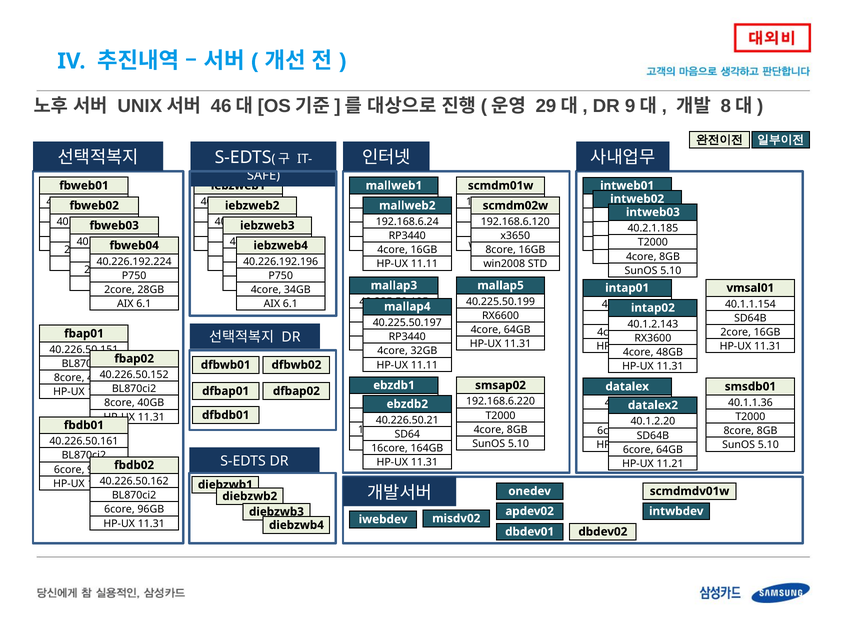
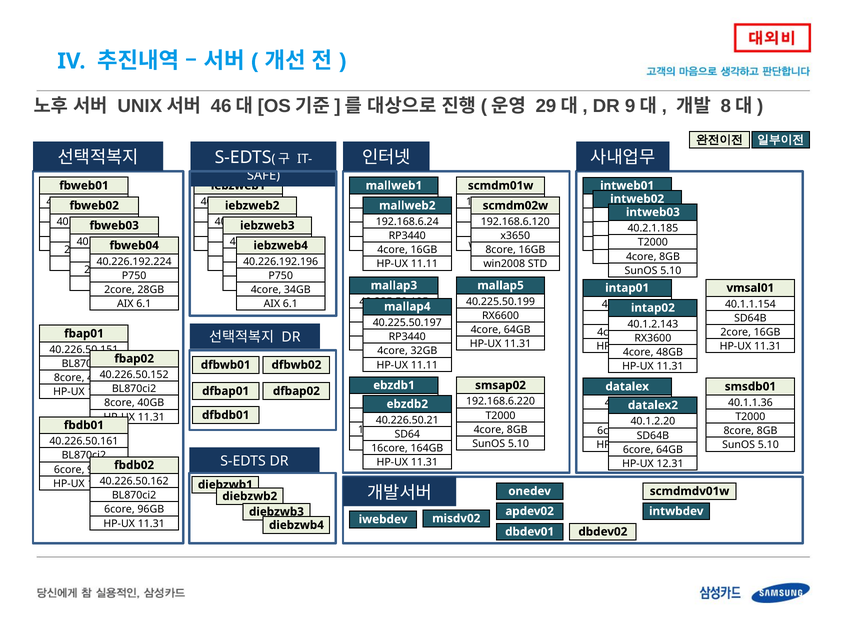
11.21: 11.21 -> 12.31 (670, 464)
